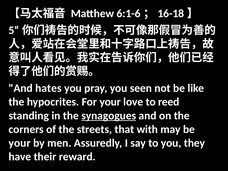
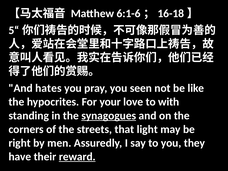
reed: reed -> with (169, 102)
with: with -> light (147, 129)
your: your -> right (20, 143)
reward underline: none -> present (77, 157)
